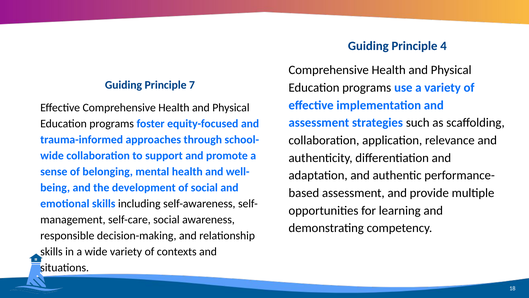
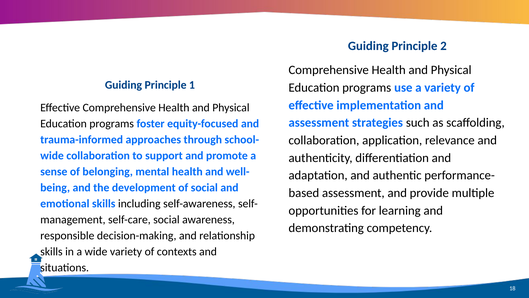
4: 4 -> 2 (443, 46)
7: 7 -> 1 (192, 85)
